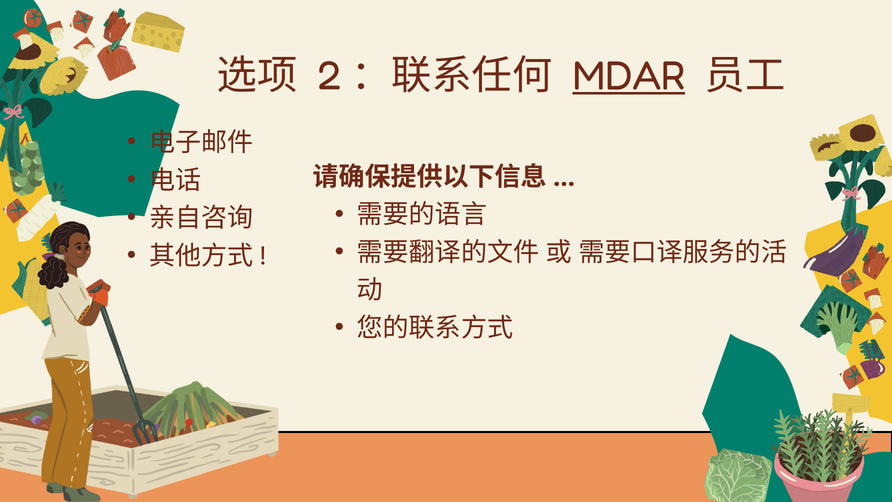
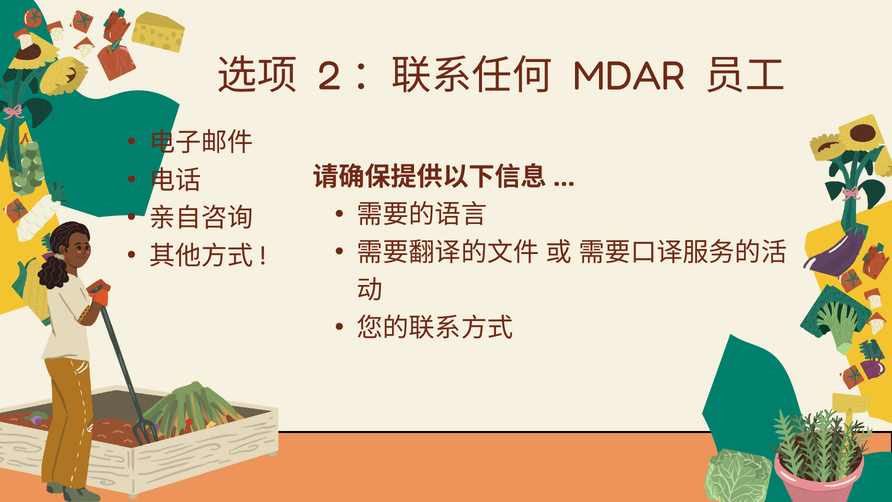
MDAR underline: present -> none (629, 76)
